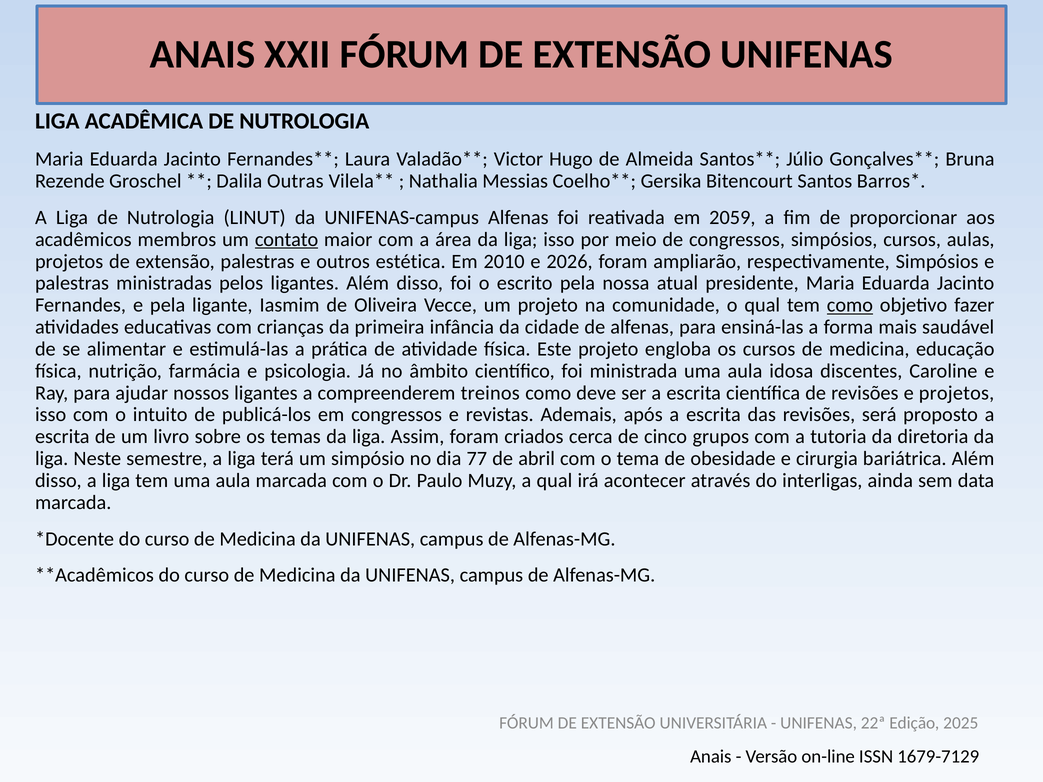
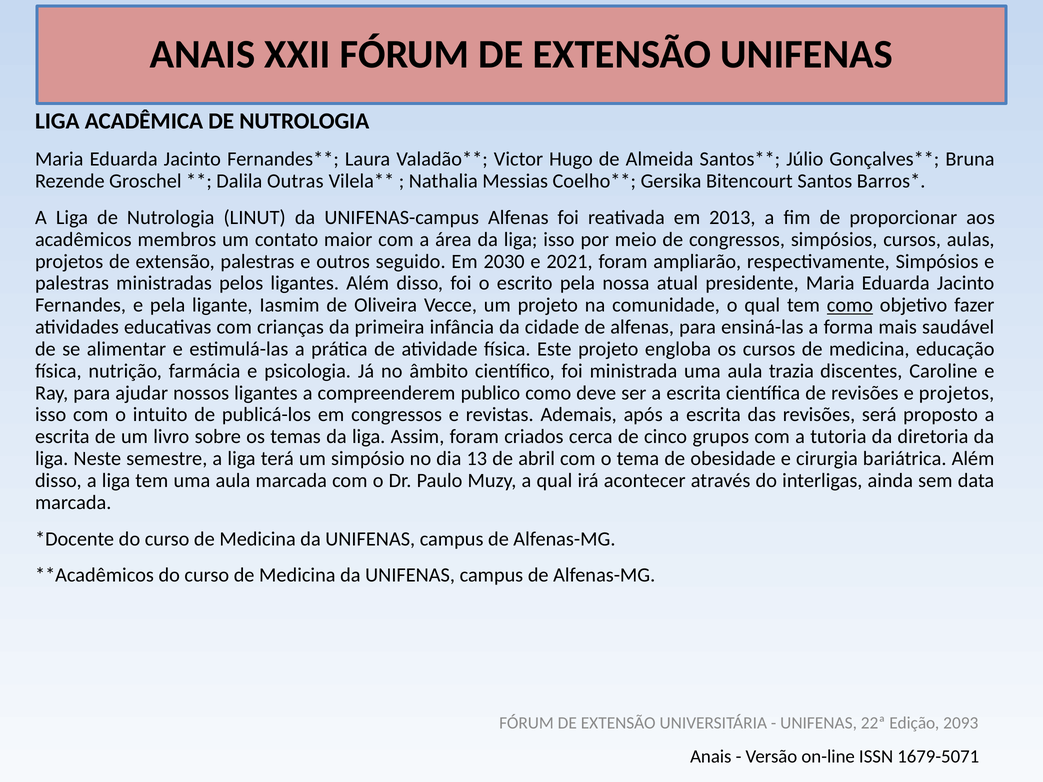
2059: 2059 -> 2013 (732, 218)
contato underline: present -> none (287, 239)
estética: estética -> seguido (411, 261)
2010: 2010 -> 2030 (504, 261)
2026: 2026 -> 2021 (570, 261)
idosa: idosa -> trazia (791, 371)
treinos: treinos -> publico (490, 393)
77: 77 -> 13 (477, 459)
2025: 2025 -> 2093 (961, 723)
1679-7129: 1679-7129 -> 1679-5071 (938, 757)
